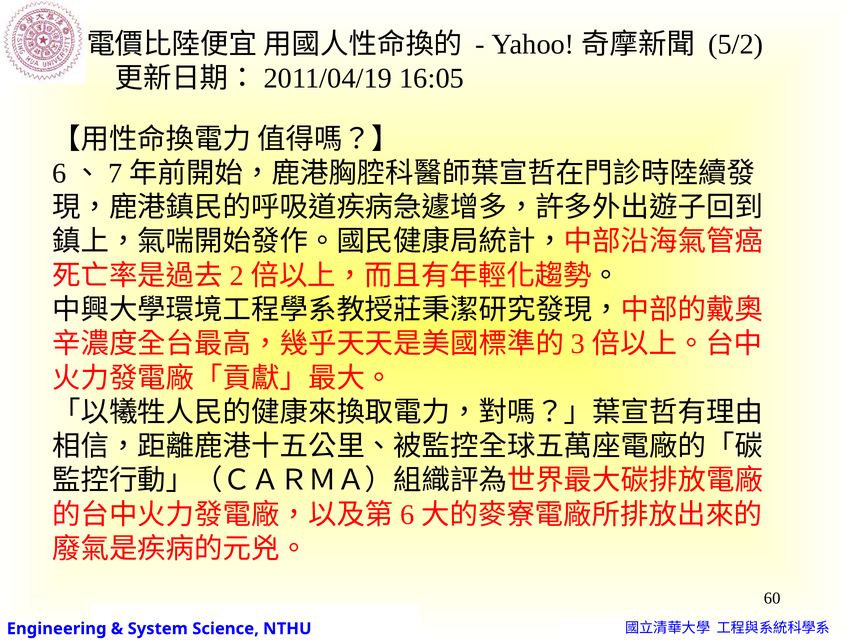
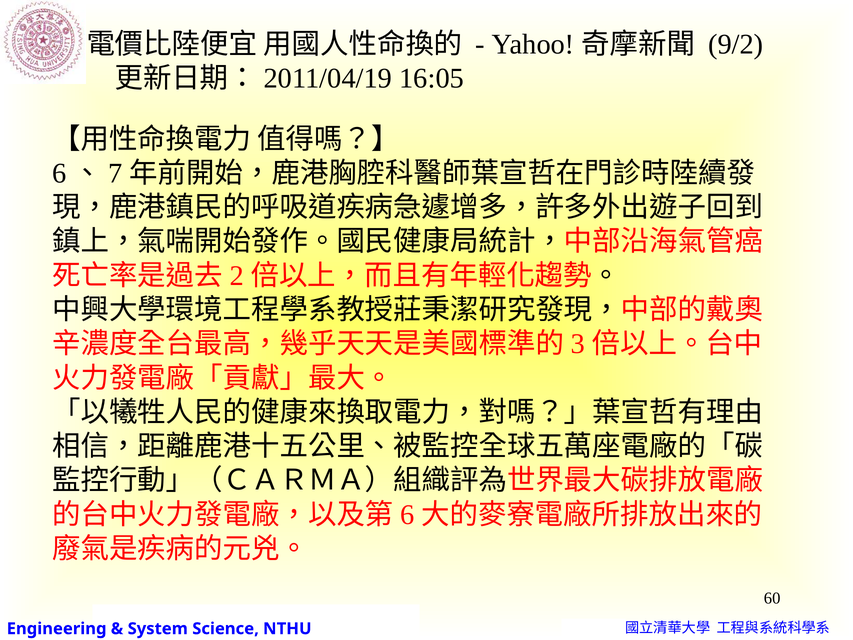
5/2: 5/2 -> 9/2 (736, 44)
